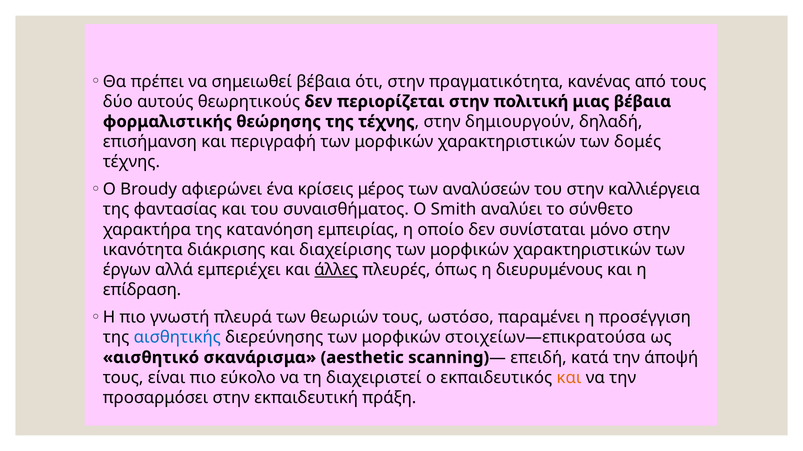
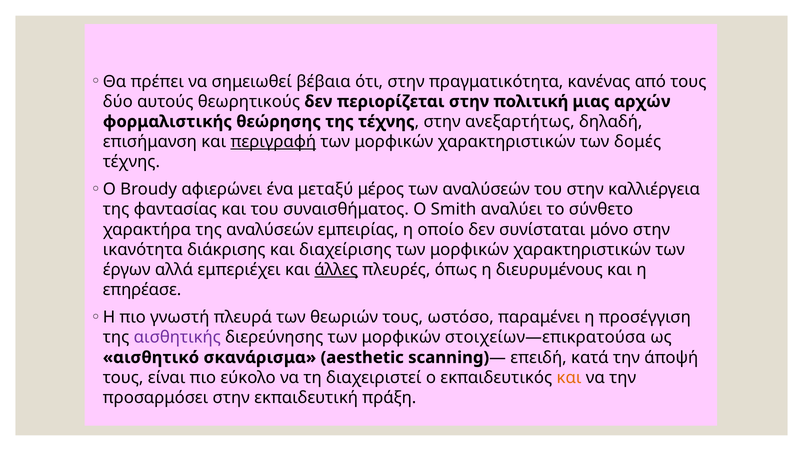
μιας βέβαια: βέβαια -> αρχών (642, 102)
δημιουργούν: δημιουργούν -> ανεξαρτήτως (520, 122)
περιγραφή underline: none -> present (273, 142)
κρίσεις: κρίσεις -> μεταξύ (325, 190)
της κατανόηση: κατανόηση -> αναλύσεών (270, 230)
επίδραση: επίδραση -> επηρέασε (142, 290)
αισθητικής colour: blue -> purple (177, 338)
